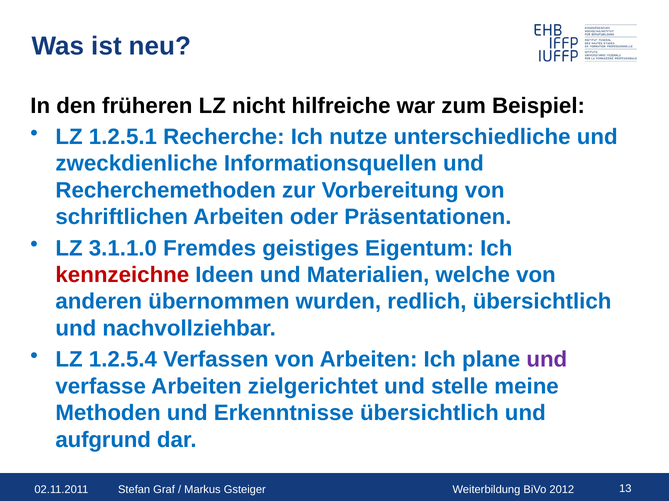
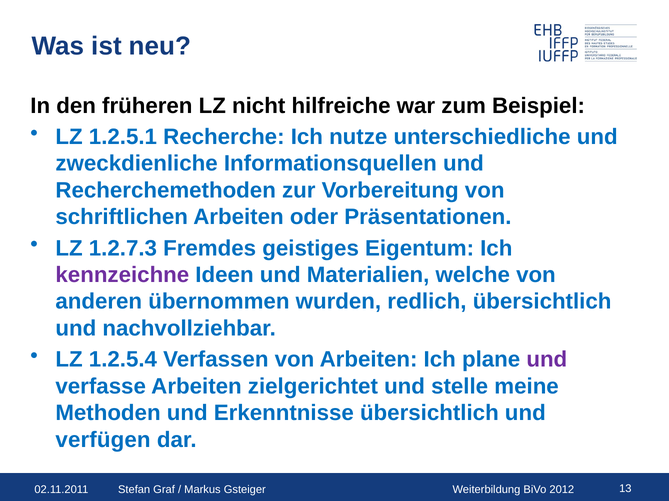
3.1.1.0: 3.1.1.0 -> 1.2.7.3 (123, 249)
kennzeichne colour: red -> purple (122, 275)
aufgrund: aufgrund -> verfügen (103, 440)
